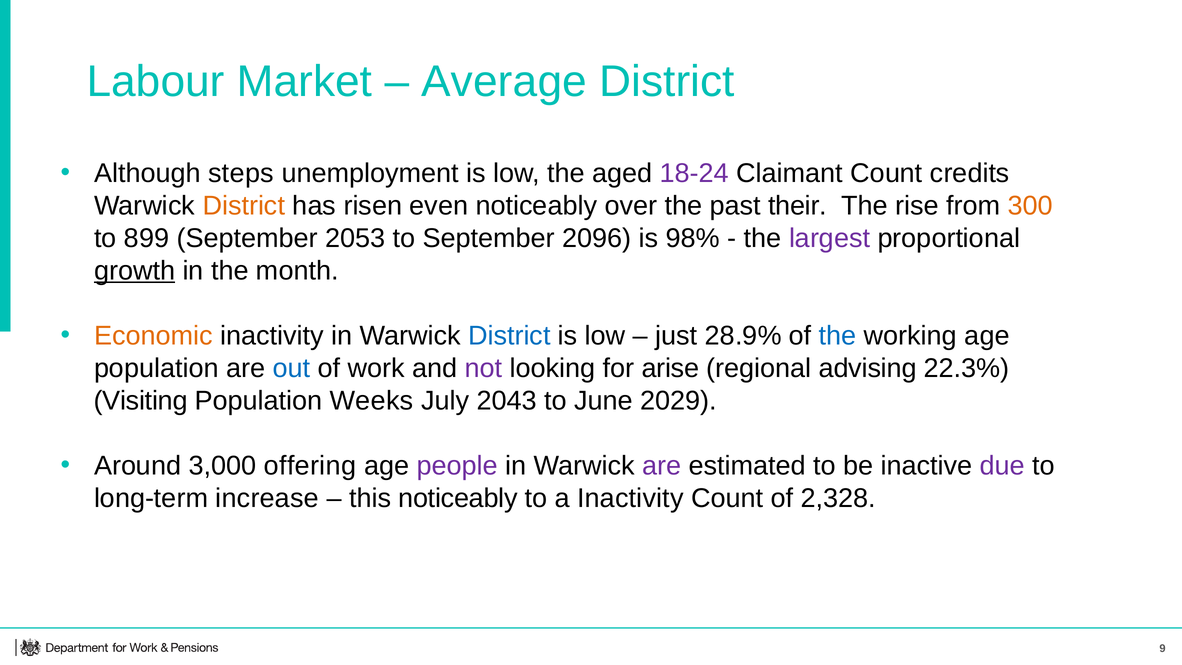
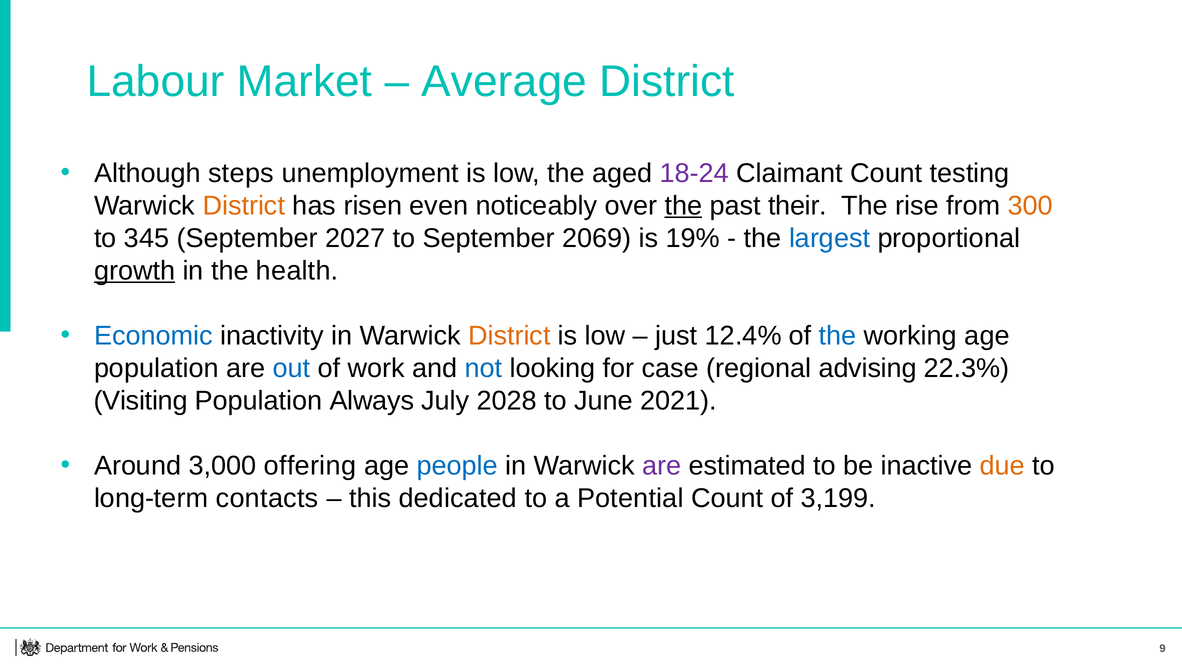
credits: credits -> testing (970, 173)
the underline: none -> present (683, 206)
899: 899 -> 345 (147, 238)
2053: 2053 -> 2027 (355, 238)
2096: 2096 -> 2069 (597, 238)
98%: 98% -> 19% (693, 238)
largest colour: purple -> blue (830, 238)
month: month -> health (297, 271)
Economic colour: orange -> blue (153, 336)
District colour: blue -> orange (509, 336)
28.9%: 28.9% -> 12.4% (743, 336)
not colour: purple -> blue (483, 368)
arise: arise -> case (670, 368)
Weeks: Weeks -> Always (372, 400)
2043: 2043 -> 2028 (507, 400)
2029: 2029 -> 2021 (679, 400)
people colour: purple -> blue (457, 465)
due colour: purple -> orange (1002, 465)
increase: increase -> contacts (267, 498)
this noticeably: noticeably -> dedicated (458, 498)
a Inactivity: Inactivity -> Potential (630, 498)
2,328: 2,328 -> 3,199 (838, 498)
